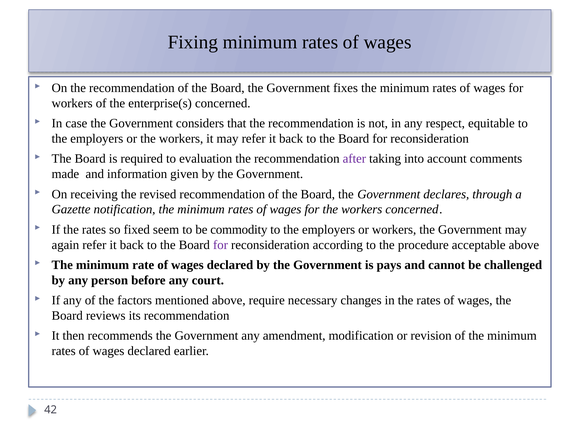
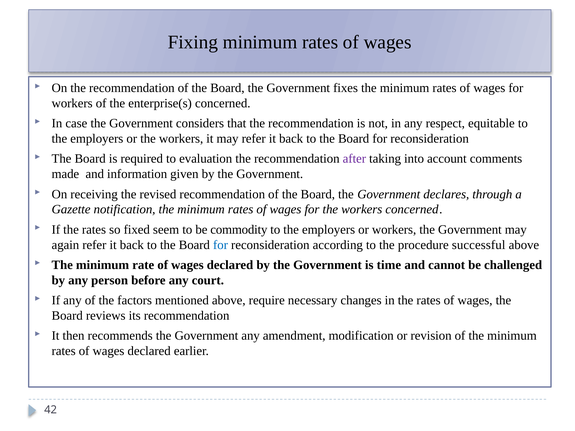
for colour: purple -> blue (220, 245)
acceptable: acceptable -> successful (479, 245)
pays: pays -> time (389, 265)
